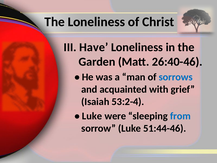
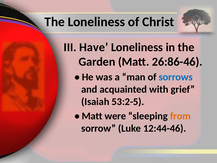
26:40-46: 26:40-46 -> 26:86-46 (177, 62)
53:2-4: 53:2-4 -> 53:2-5 (128, 101)
Luke: Luke -> Matt (92, 116)
from colour: blue -> orange (180, 116)
51:44-46: 51:44-46 -> 12:44-46 (165, 128)
